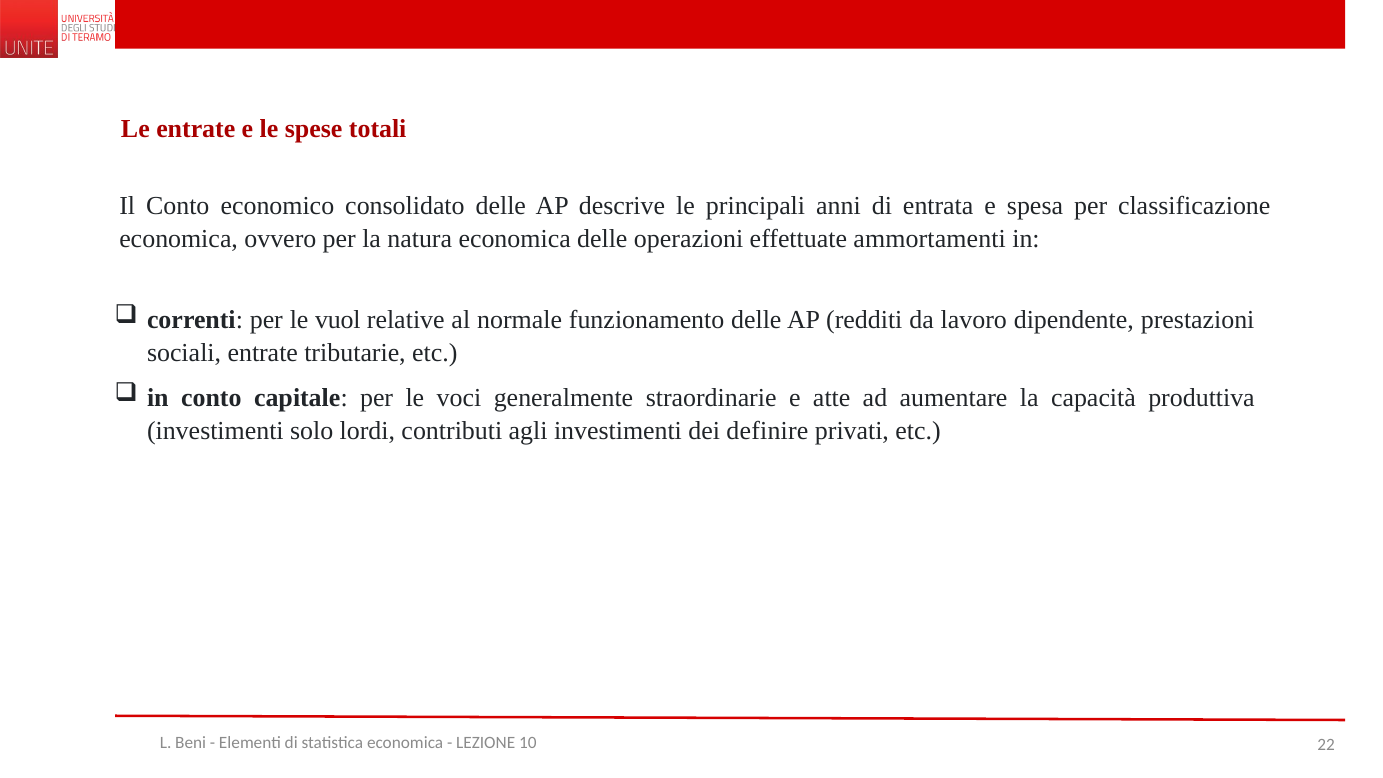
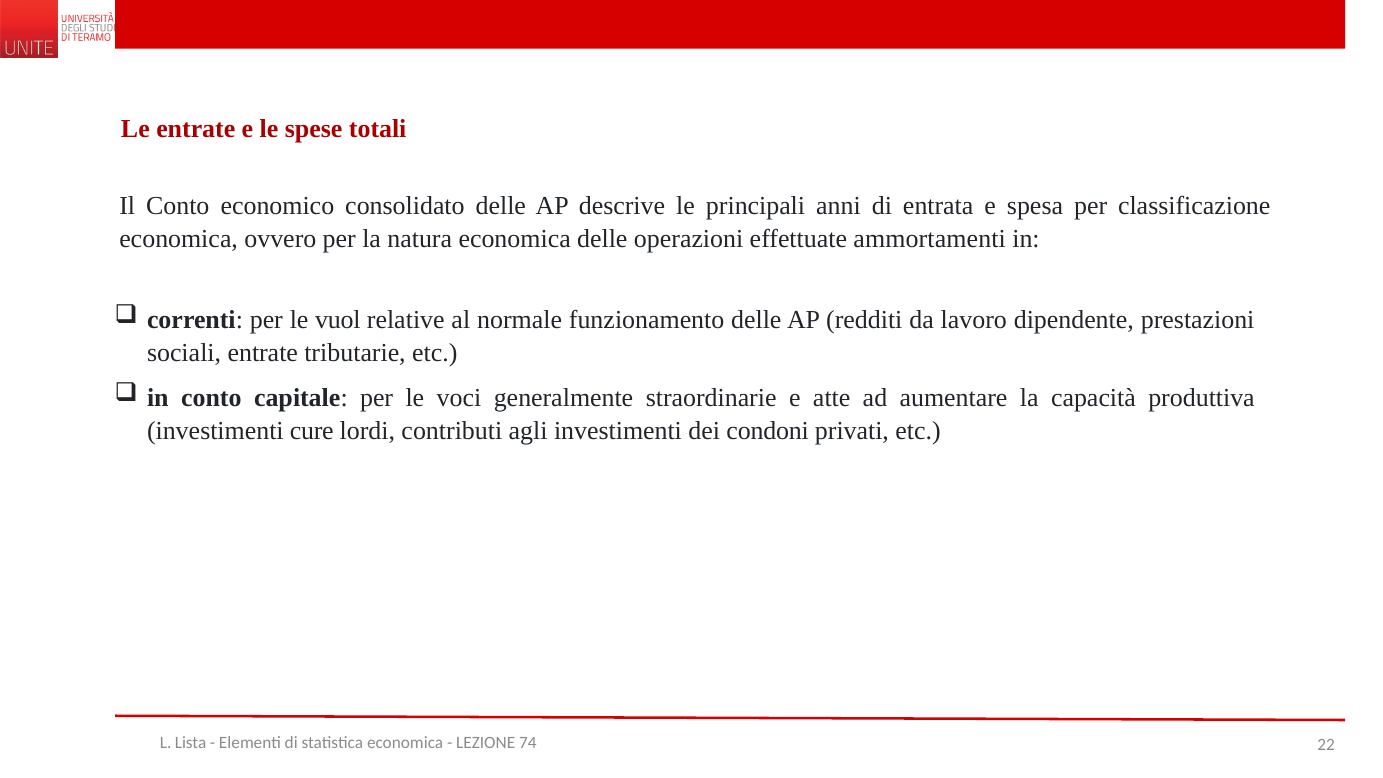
solo: solo -> cure (312, 431)
definire: definire -> condoni (768, 431)
Beni: Beni -> Lista (191, 743)
10: 10 -> 74 (528, 743)
